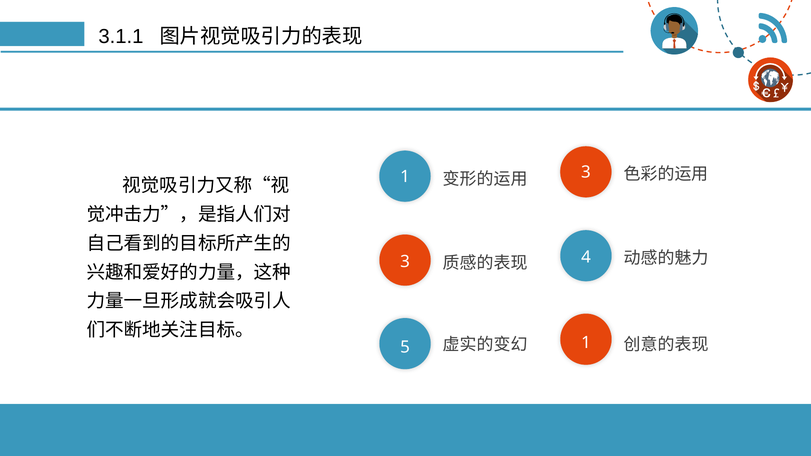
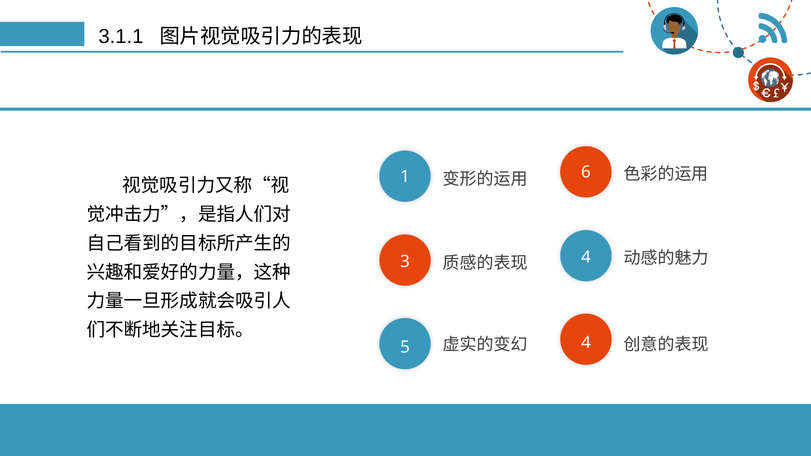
3: 3 -> 6 (586, 172)
1: 1 -> 4 (586, 343)
